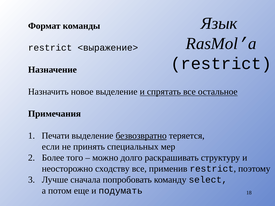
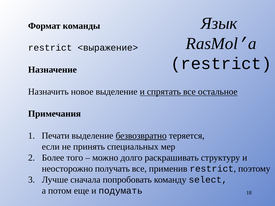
сходству: сходству -> получать (112, 169)
